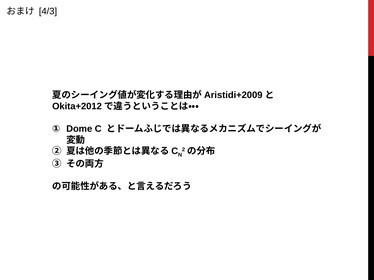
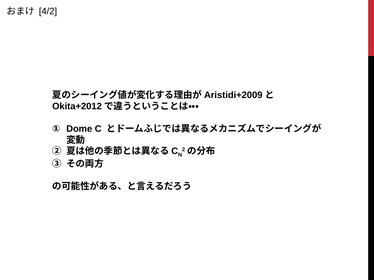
4/3: 4/3 -> 4/2 (48, 11)
